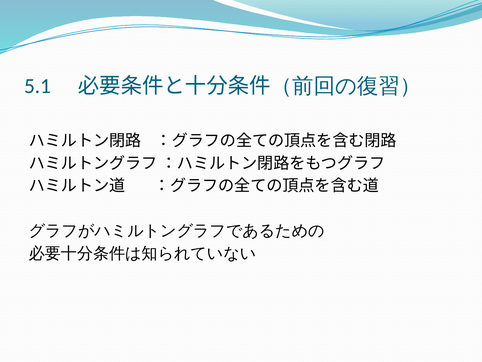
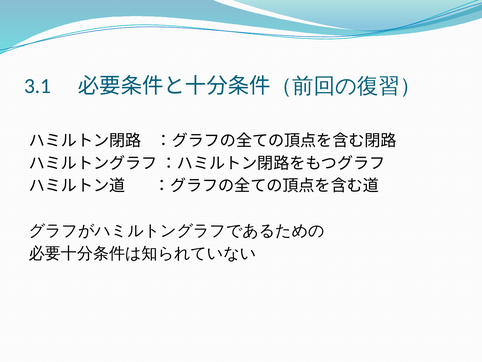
5.1: 5.1 -> 3.1 (38, 86)
